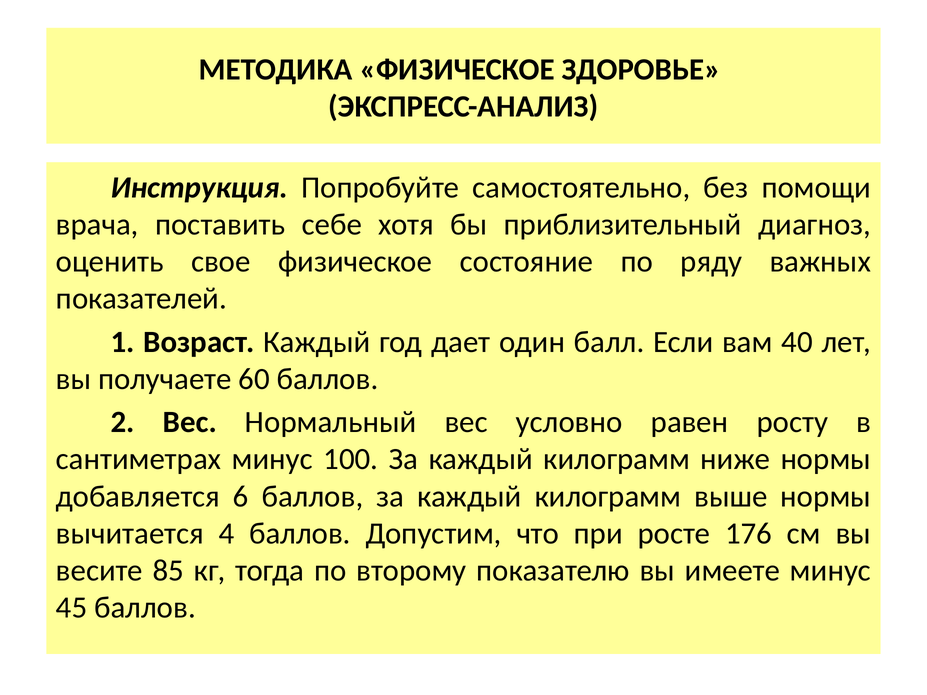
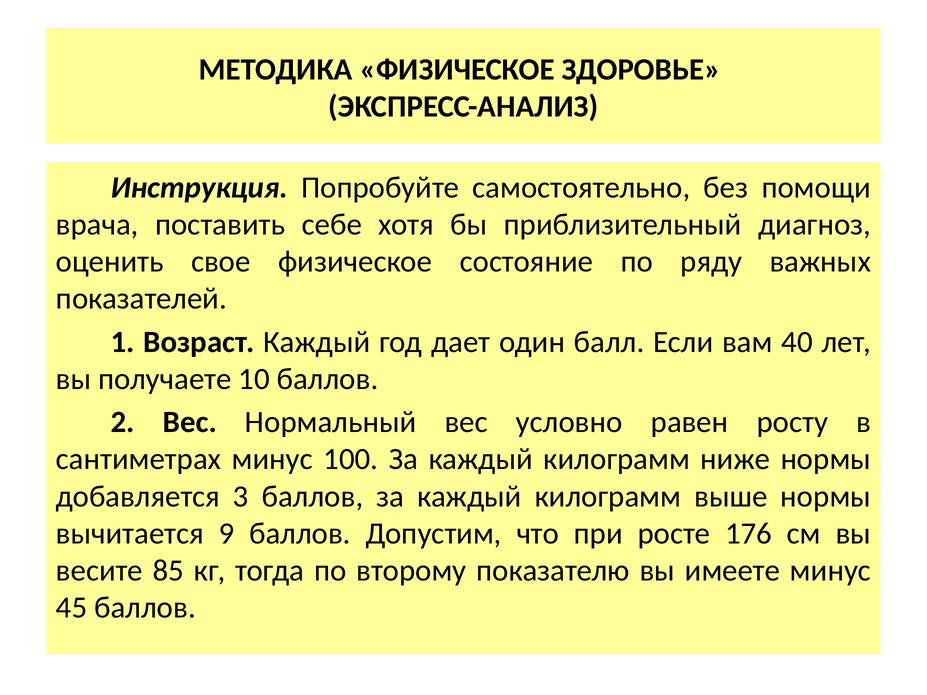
60: 60 -> 10 (254, 379)
6: 6 -> 3 (241, 497)
4: 4 -> 9 (226, 534)
